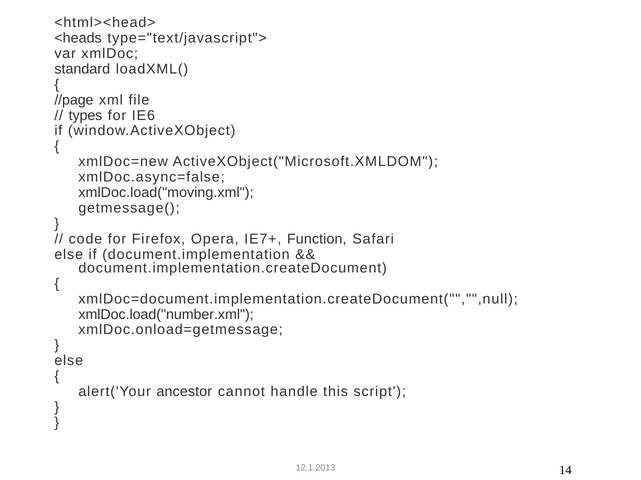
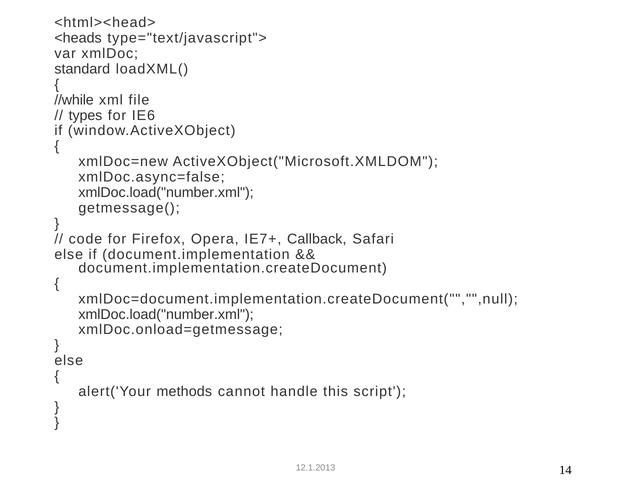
//page: //page -> //while (74, 100)
xmlDoc.load("moving.xml: xmlDoc.load("moving.xml -> xmlDoc.load("number.xml (166, 193)
Function: Function -> Callback (317, 239)
ancestor: ancestor -> methods (184, 392)
